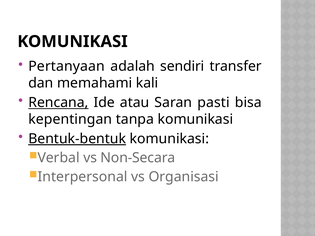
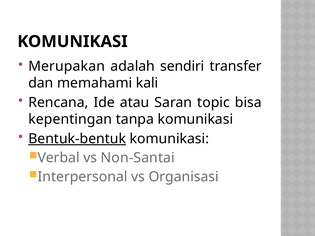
Pertanyaan: Pertanyaan -> Merupakan (67, 66)
Rencana underline: present -> none (58, 103)
pasti: pasti -> topic (214, 103)
Non-Secara: Non-Secara -> Non-Santai (138, 158)
